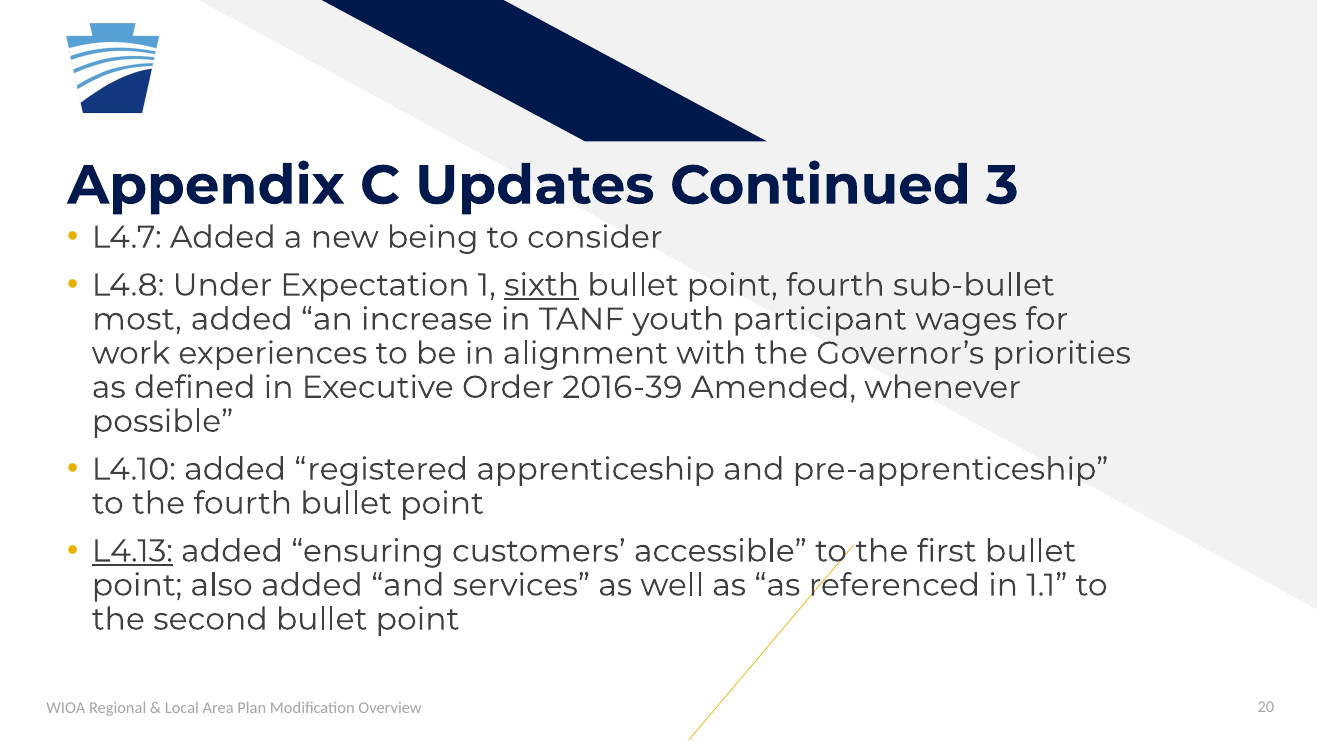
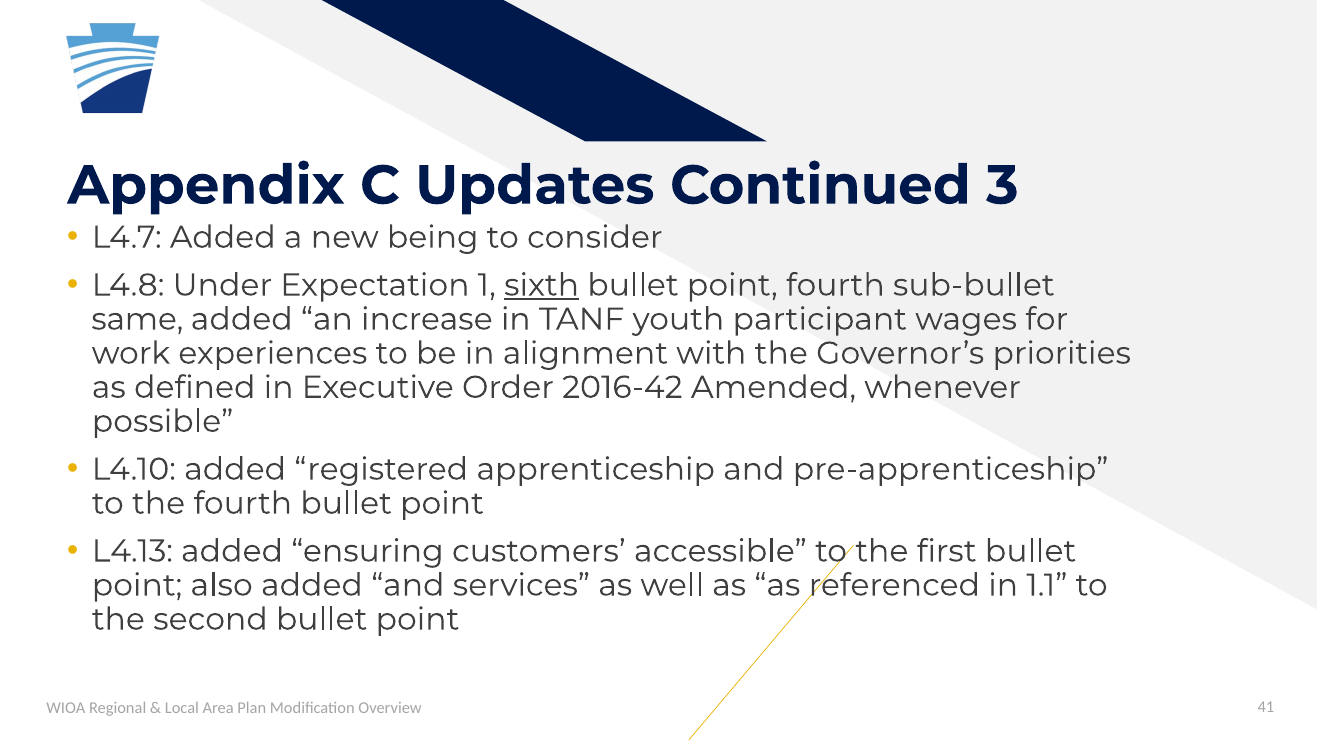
most: most -> same (137, 319)
2016-39: 2016-39 -> 2016-42 (622, 387)
L4.13 underline: present -> none (132, 551)
20: 20 -> 41 (1266, 707)
